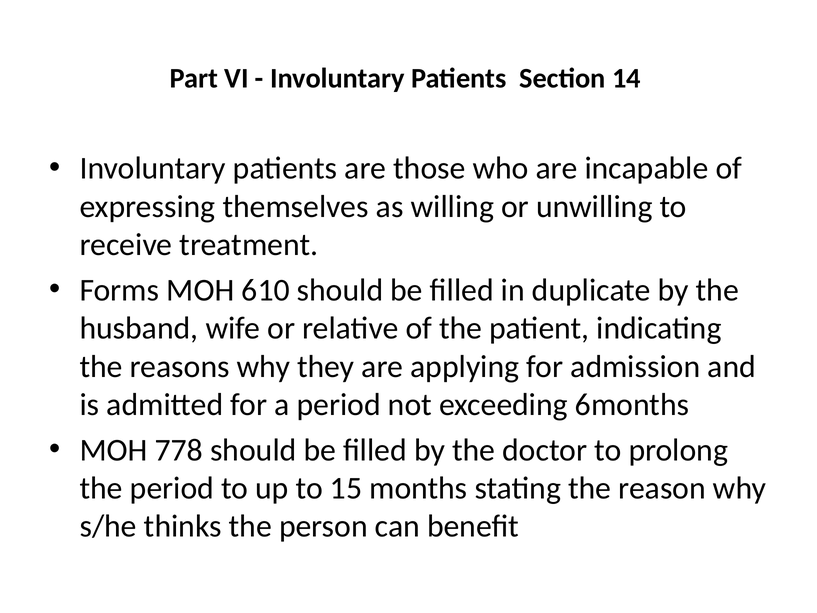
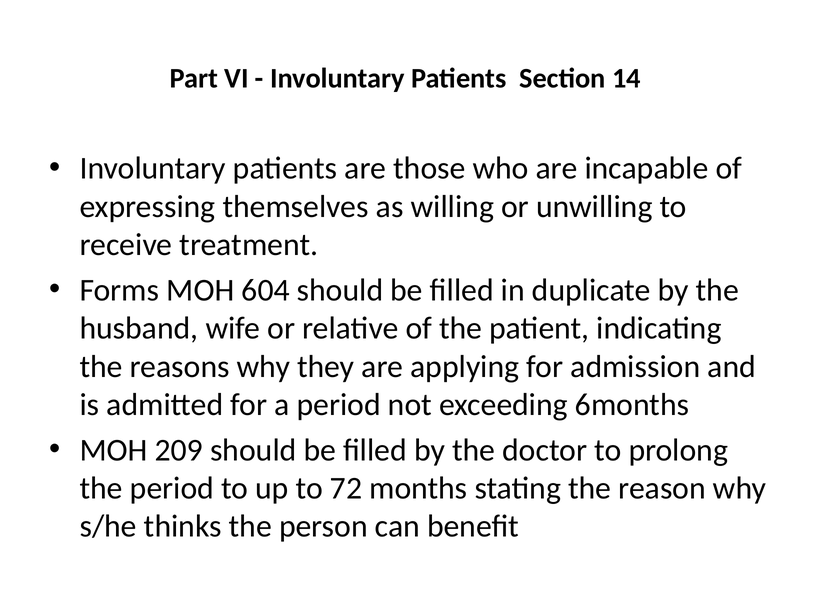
610: 610 -> 604 (266, 290)
778: 778 -> 209 (179, 450)
15: 15 -> 72 (346, 488)
